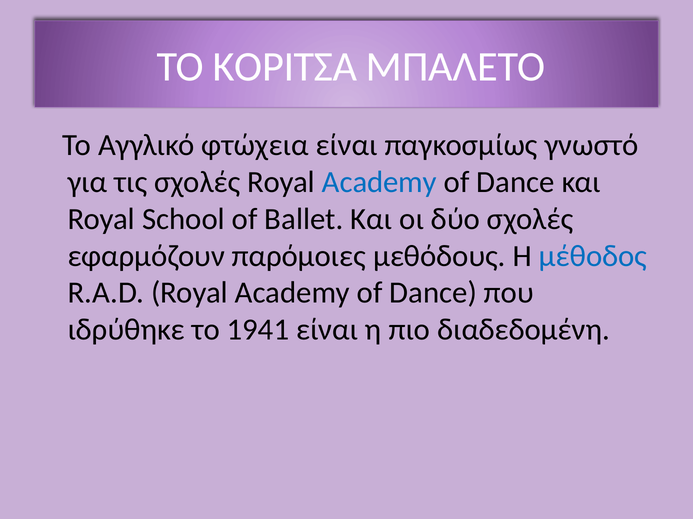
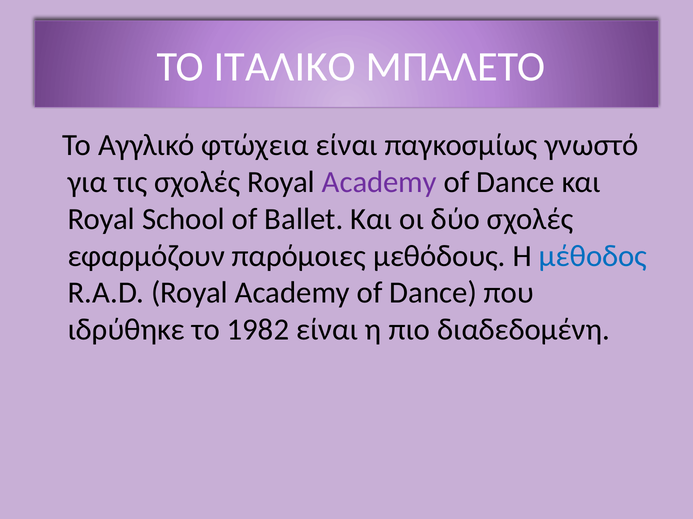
ΚΟΡΙΤΣΑ: ΚΟΡΙΤΣΑ -> ΙΤΑΛΙΚΟ (285, 67)
Academy colour: blue -> purple (379, 182)
1941: 1941 -> 1982 (258, 330)
